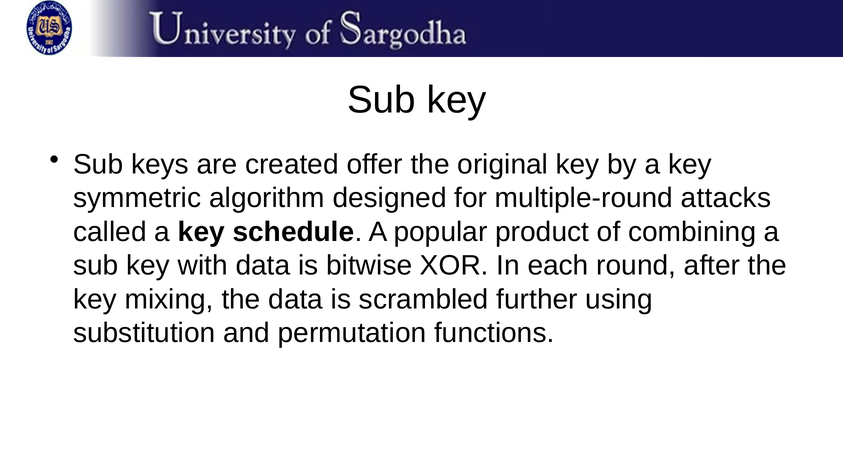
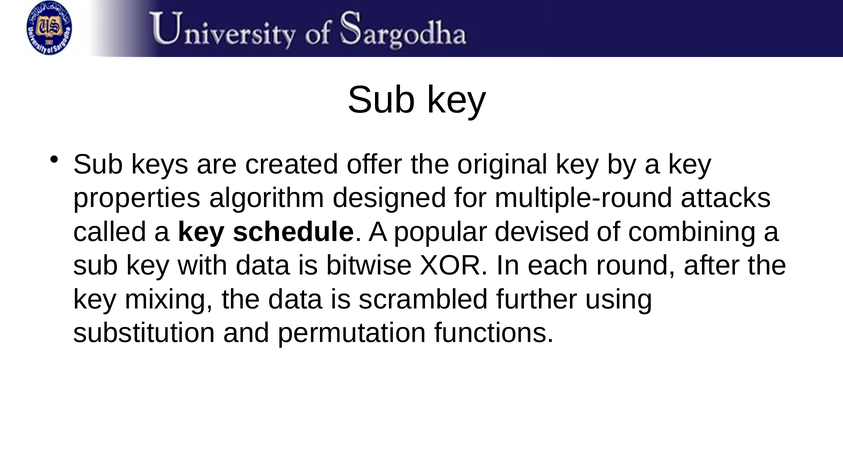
symmetric: symmetric -> properties (137, 198)
product: product -> devised (542, 232)
